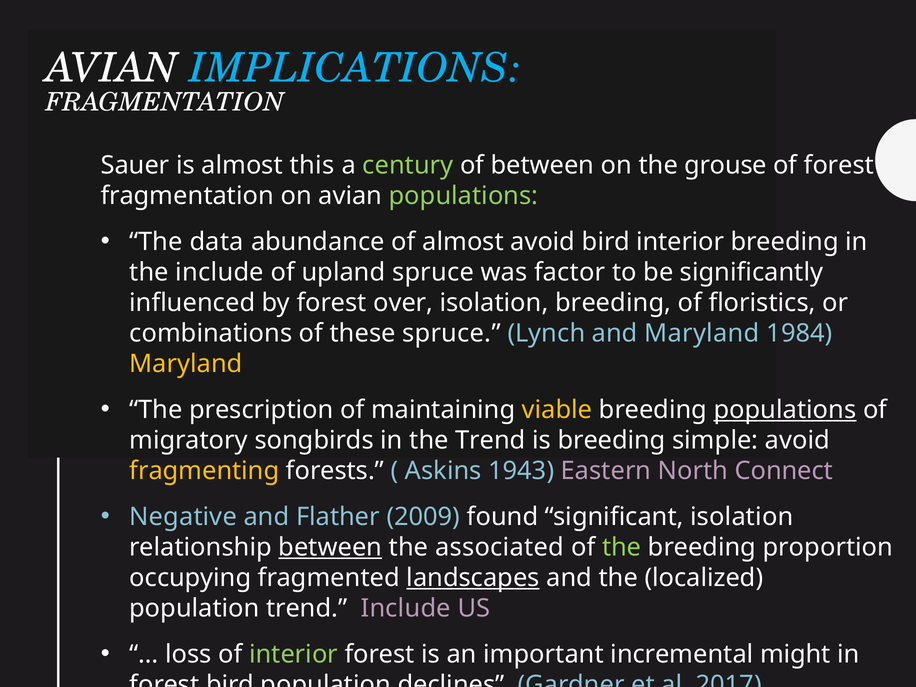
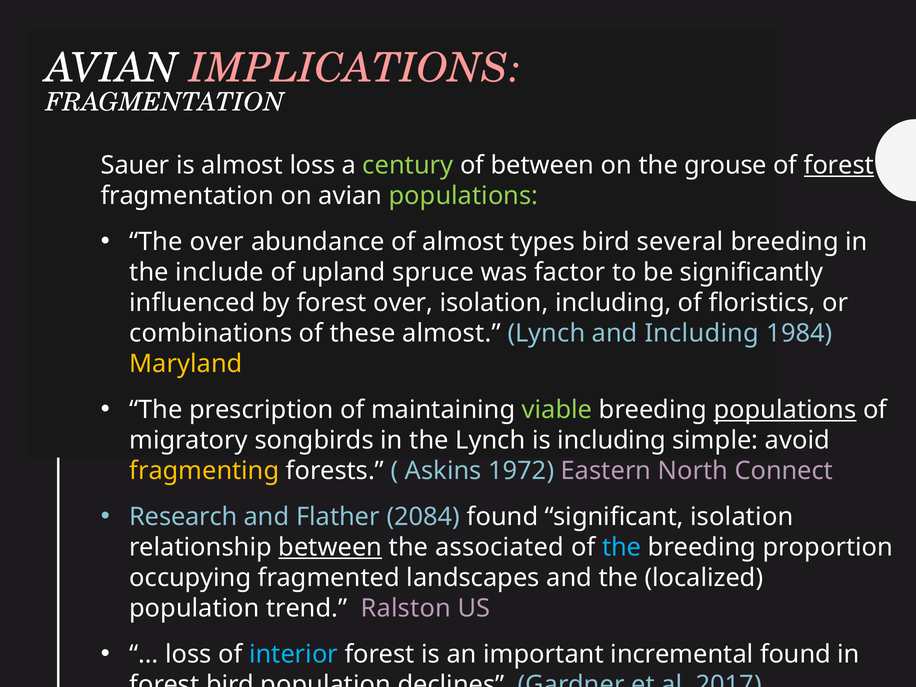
IMPLICATIONS colour: light blue -> pink (354, 68)
almost this: this -> loss (312, 166)
forest underline: none -> present (839, 166)
The data: data -> over (217, 242)
almost avoid: avoid -> types (543, 242)
bird interior: interior -> several (680, 242)
isolation breeding: breeding -> including (613, 303)
these spruce: spruce -> almost (452, 334)
and Maryland: Maryland -> Including (702, 334)
viable colour: yellow -> light green (557, 410)
the Trend: Trend -> Lynch (490, 440)
is breeding: breeding -> including (612, 440)
1943: 1943 -> 1972 (521, 471)
Negative: Negative -> Research (183, 517)
2009: 2009 -> 2084 (423, 517)
the colour: light green -> light blue (622, 547)
landscapes underline: present -> none (473, 578)
trend Include: Include -> Ralston (406, 608)
interior colour: light green -> light blue (294, 654)
incremental might: might -> found (795, 654)
